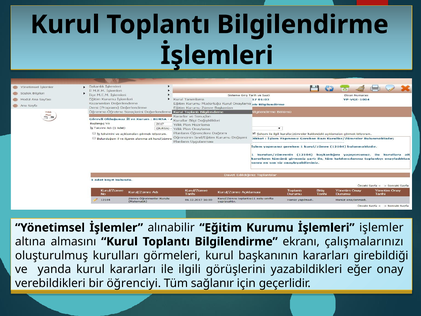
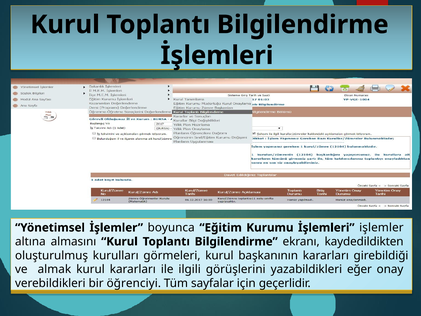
alınabilir: alınabilir -> boyunca (171, 227)
çalışmalarınızı: çalışmalarınızı -> kaydedildikten (364, 241)
yanda: yanda -> almak (54, 269)
sağlanır: sağlanır -> sayfalar (212, 283)
